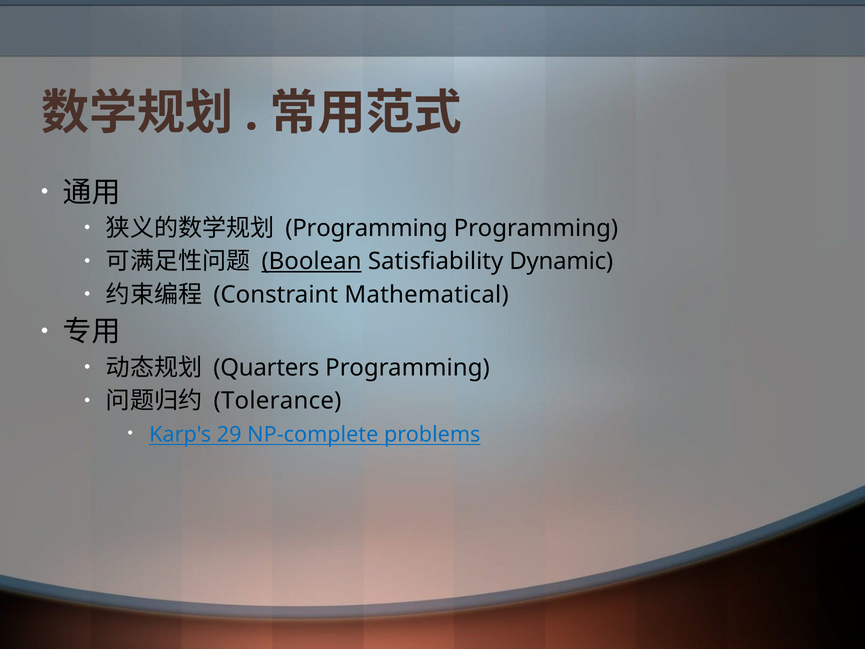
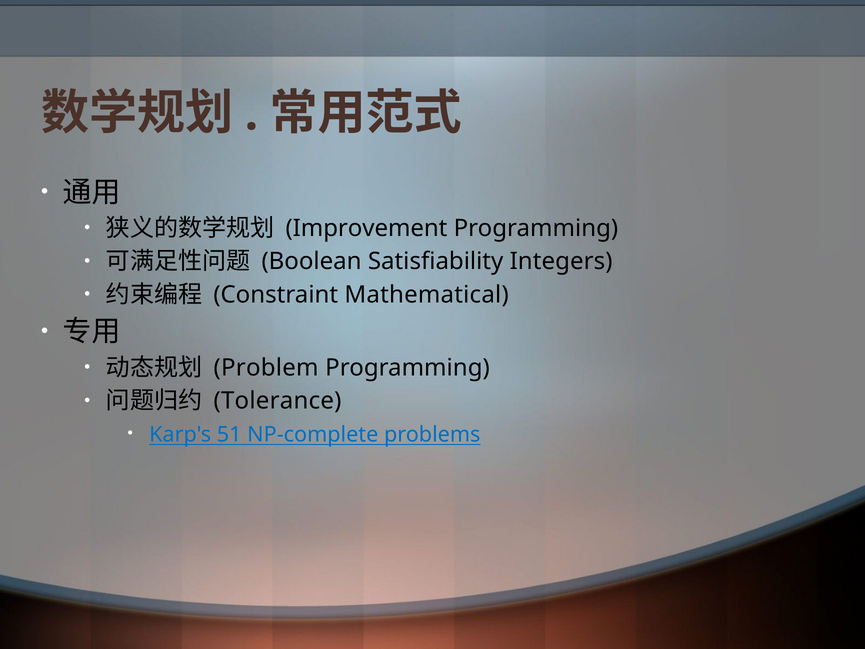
Programming: Programming -> Improvement (366, 228)
Boolean underline: present -> none (312, 261)
Dynamic: Dynamic -> Integers (561, 261)
Quarters: Quarters -> Problem (266, 368)
29: 29 -> 51 (229, 434)
